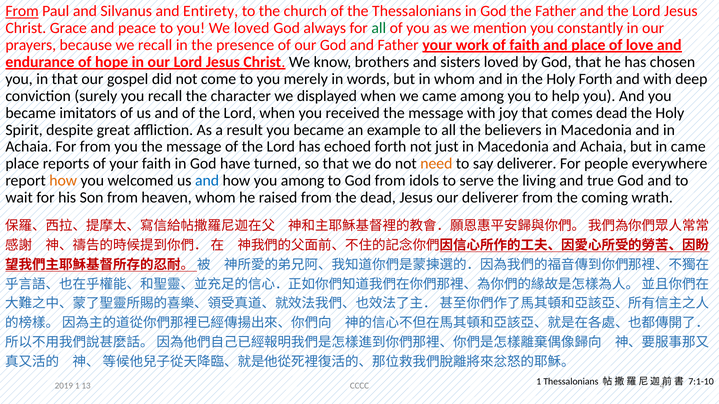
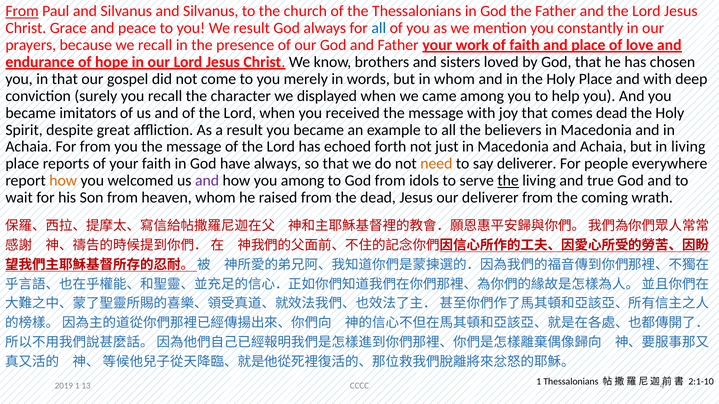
Silvanus and Entirety: Entirety -> Silvanus (211, 11)
We loved: loved -> result (252, 28)
all colour: green -> blue (379, 28)
Holy Forth: Forth -> Place (596, 79)
in came: came -> living (688, 147)
have turned: turned -> always (277, 164)
and colour: blue -> purple (207, 181)
the underline: none -> present (508, 181)
7:1-10: 7:1-10 -> 2:1-10 (701, 382)
